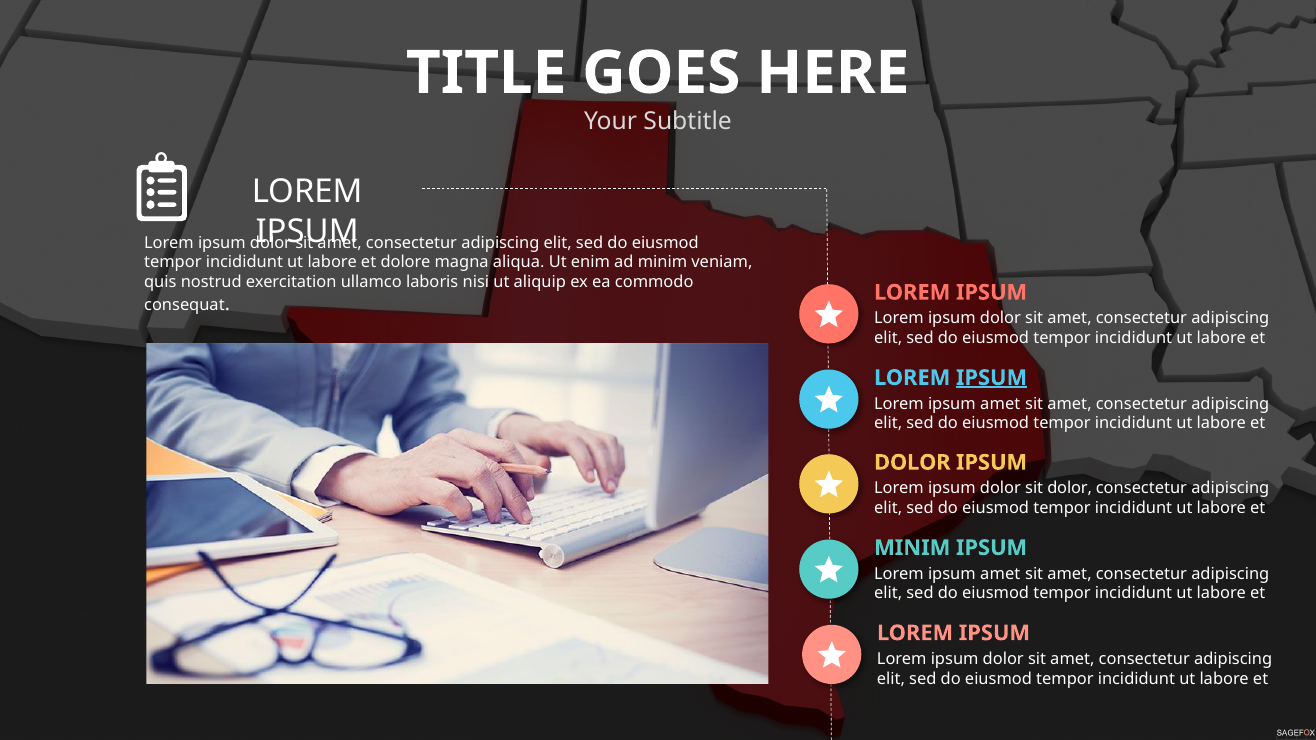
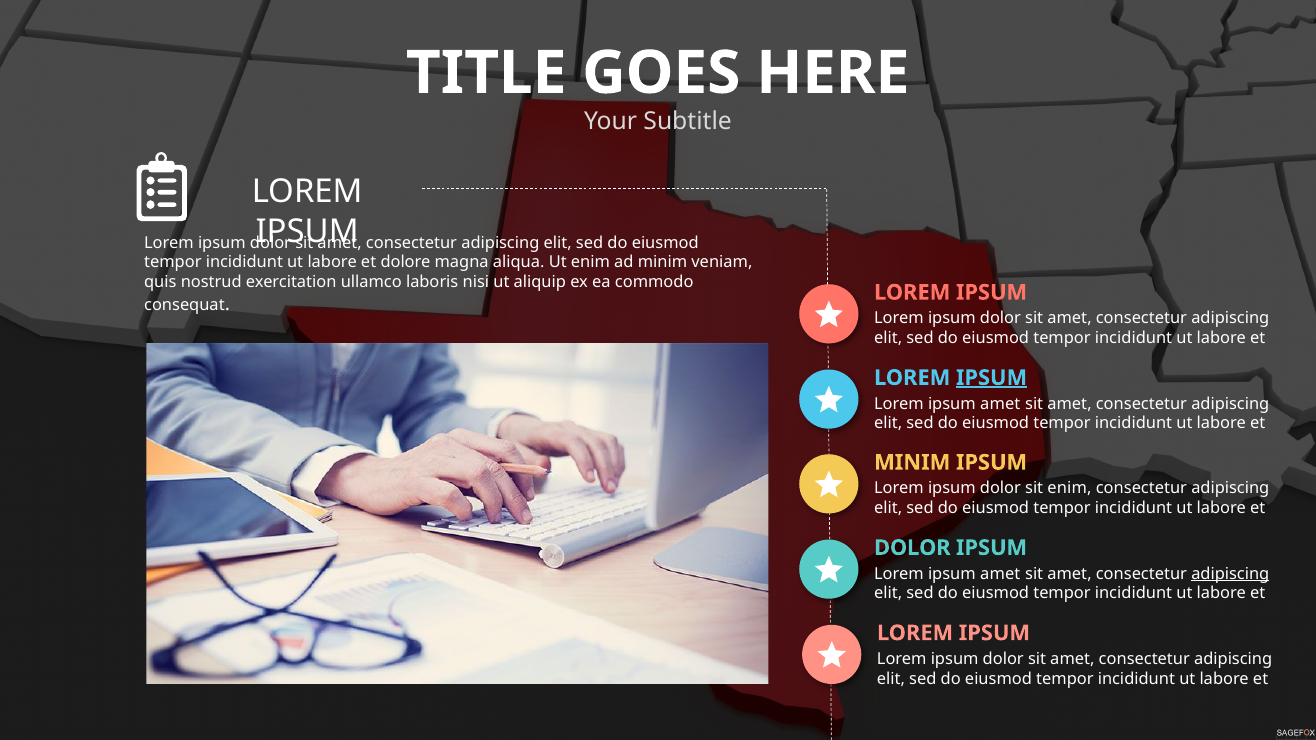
DOLOR: DOLOR -> MINIM (912, 463)
sit dolor: dolor -> enim (1069, 489)
MINIM: MINIM -> DOLOR (912, 548)
adipiscing underline: none -> present (1230, 574)
